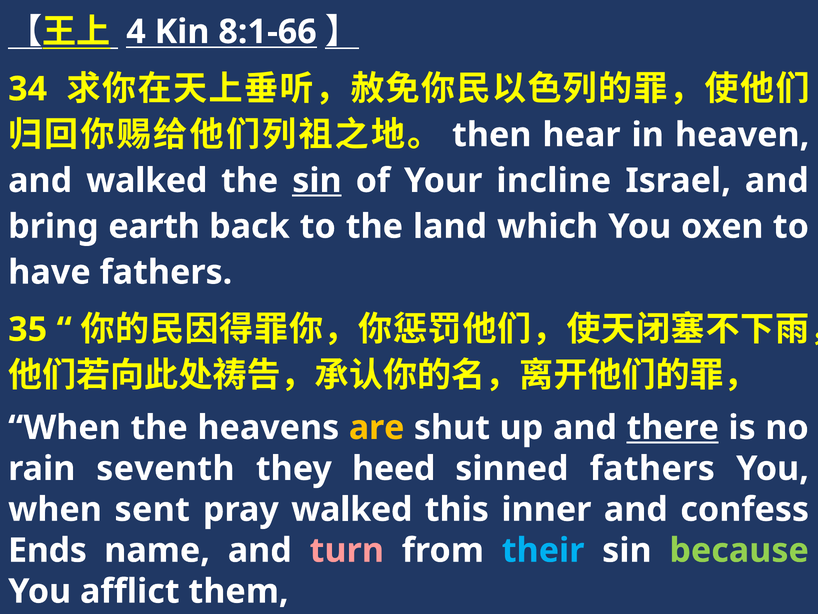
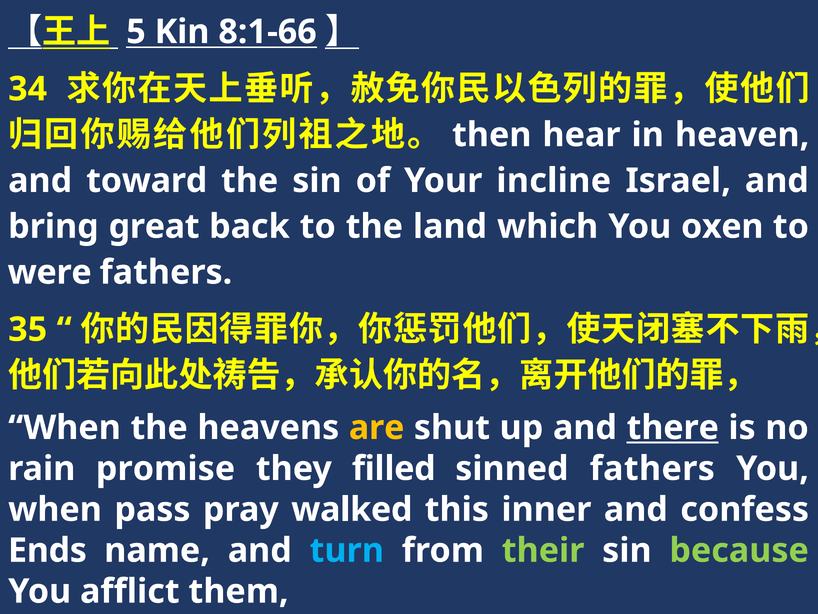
4: 4 -> 5 (136, 32)
and walked: walked -> toward (147, 181)
sin underline: present -> none (317, 181)
earth: earth -> great (154, 226)
have: have -> were (50, 272)
seventh: seventh -> promise (166, 468)
heed: heed -> filled (394, 468)
sent: sent -> pass (152, 509)
turn colour: pink -> light blue (347, 550)
their colour: light blue -> light green (543, 550)
